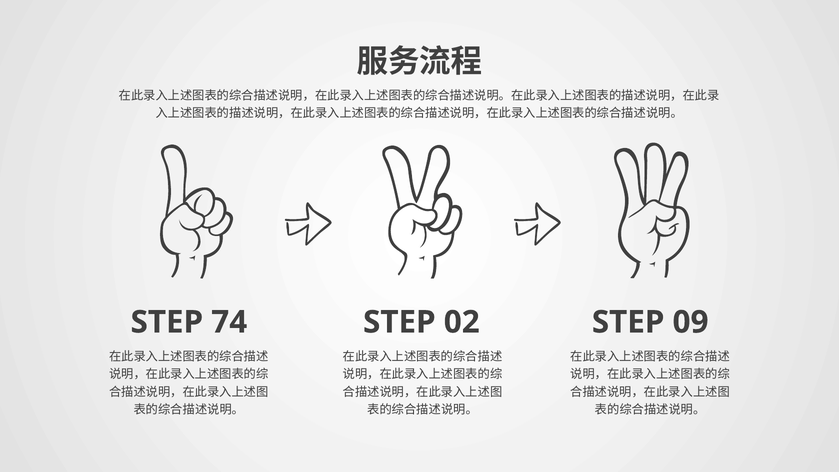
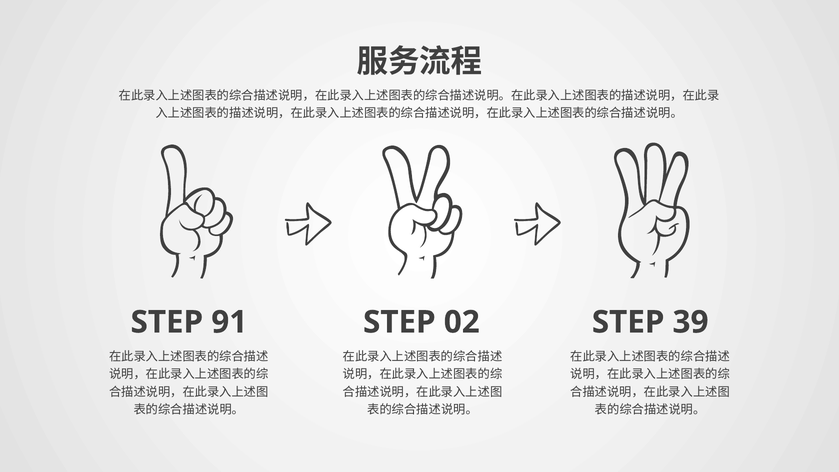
74: 74 -> 91 (229, 322)
09: 09 -> 39 (691, 322)
